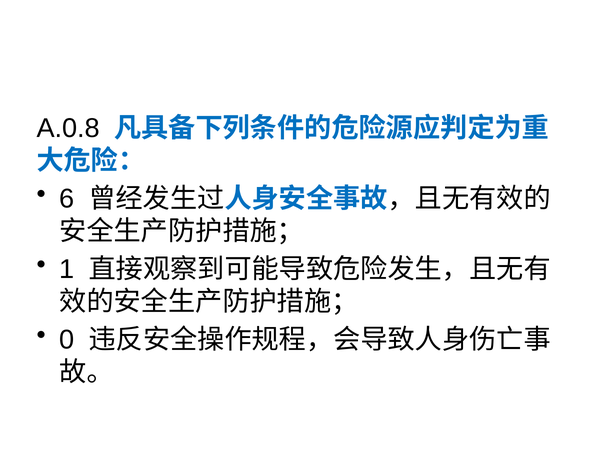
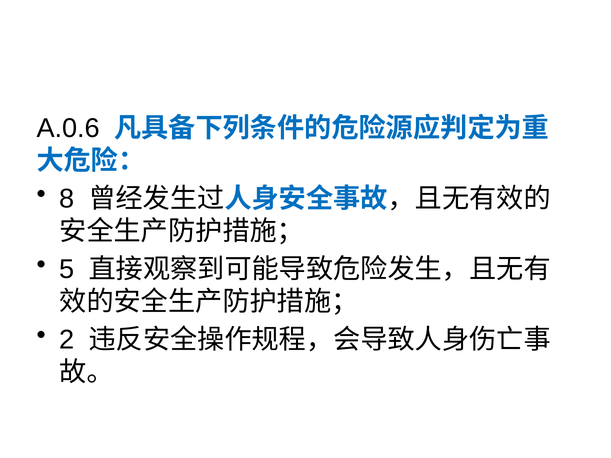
A.0.8: A.0.8 -> A.0.6 (68, 128)
6: 6 -> 8 (67, 199)
1: 1 -> 5 (67, 269)
0: 0 -> 2 (67, 340)
